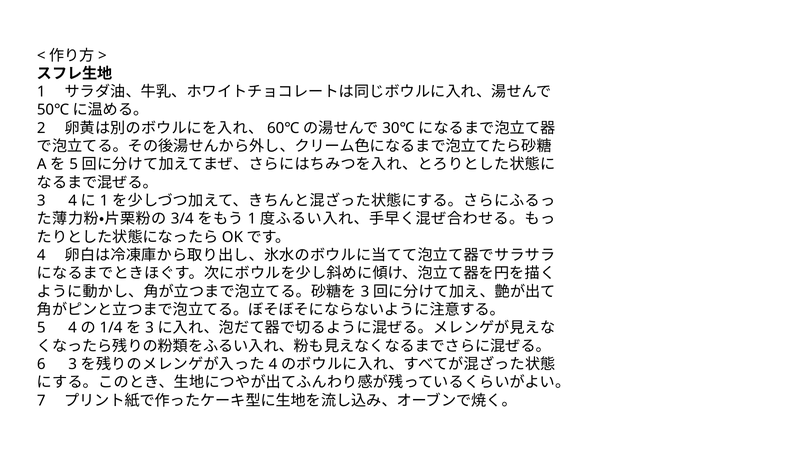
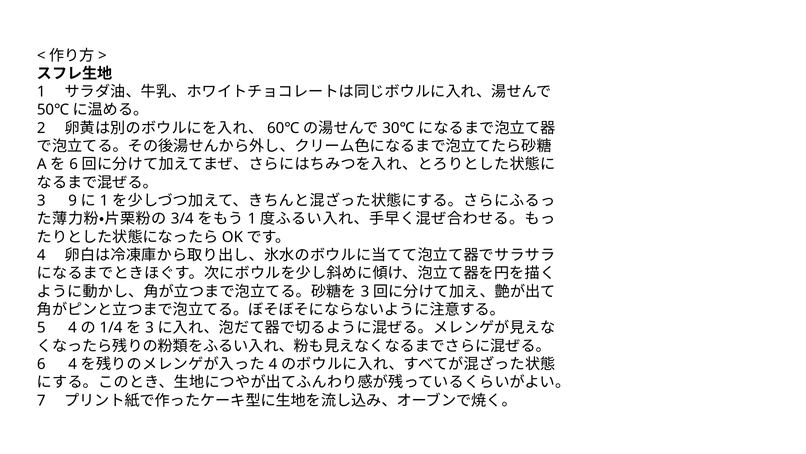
5: 5 -> 6 (74, 164)
3 4: 4 -> 9 (73, 201)
6 3: 3 -> 4 (73, 364)
